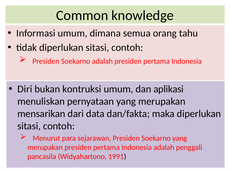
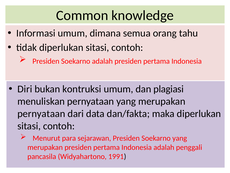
aplikasi: aplikasi -> plagiasi (169, 89)
mensarikan: mensarikan -> pernyataan (41, 113)
